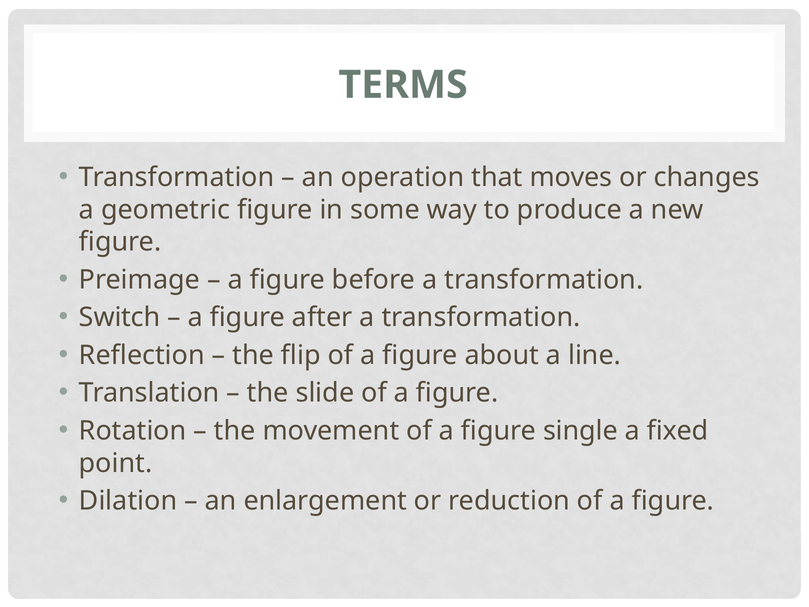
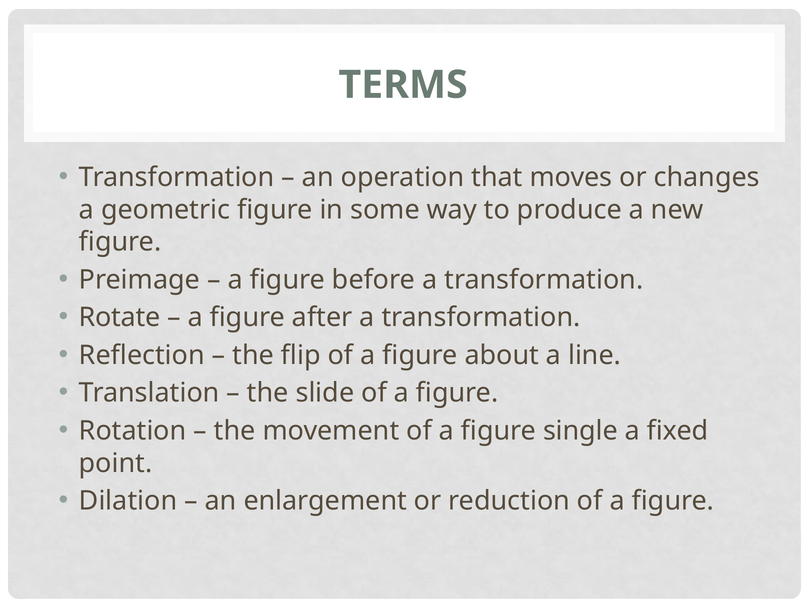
Switch: Switch -> Rotate (120, 317)
